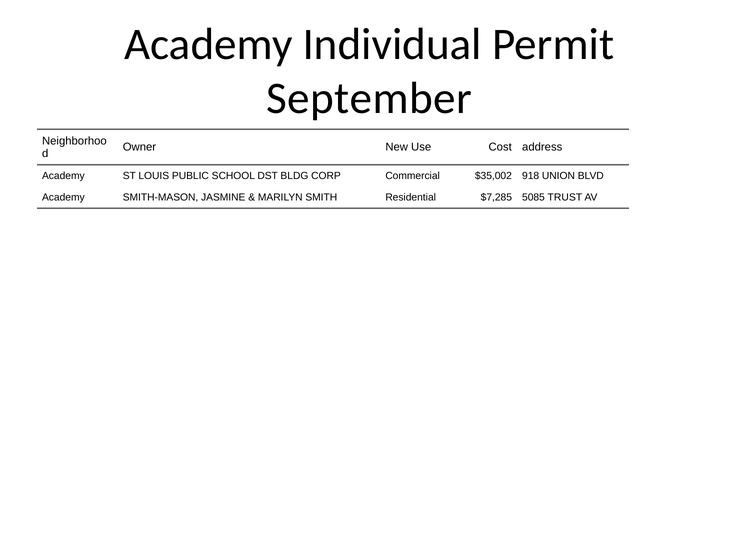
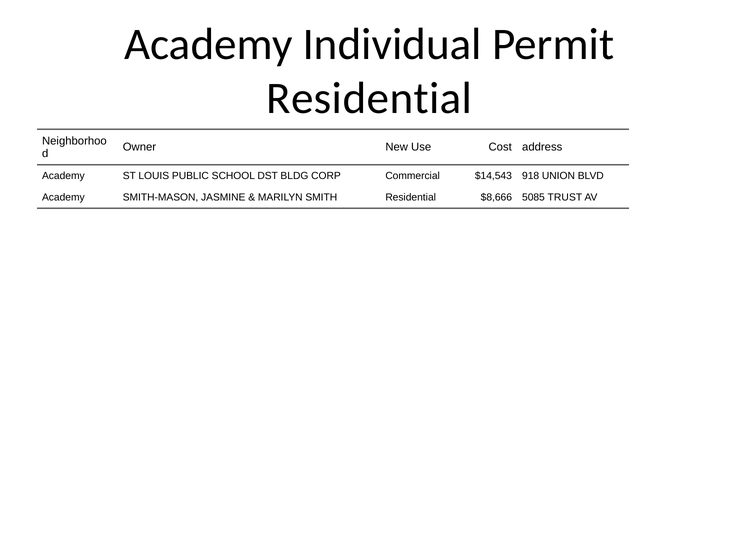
September: September -> Residential (369, 99)
$35,002: $35,002 -> $14,543 (493, 176)
$7,285: $7,285 -> $8,666 (496, 197)
